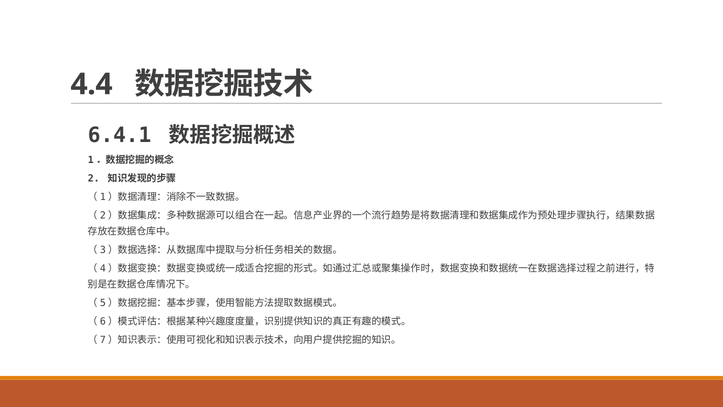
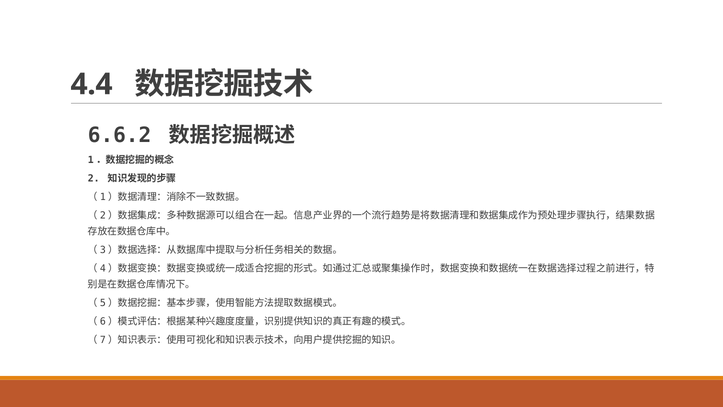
6.4.1: 6.4.1 -> 6.6.2 (120, 135)
